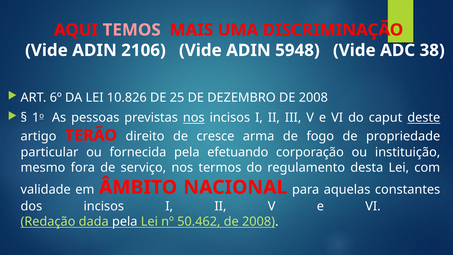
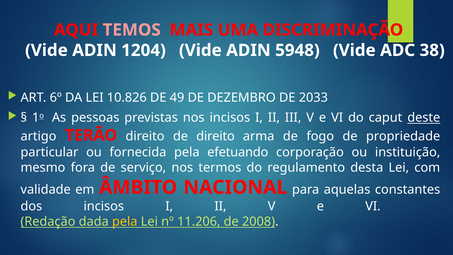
2106: 2106 -> 1204 (143, 50)
25: 25 -> 49 (177, 98)
DEZEMBRO DE 2008: 2008 -> 2033 (313, 98)
nos underline: present -> none (194, 118)
de cresce: cresce -> direito (216, 136)
pela colour: white -> yellow (125, 221)
50.462: 50.462 -> 11.206 (199, 221)
